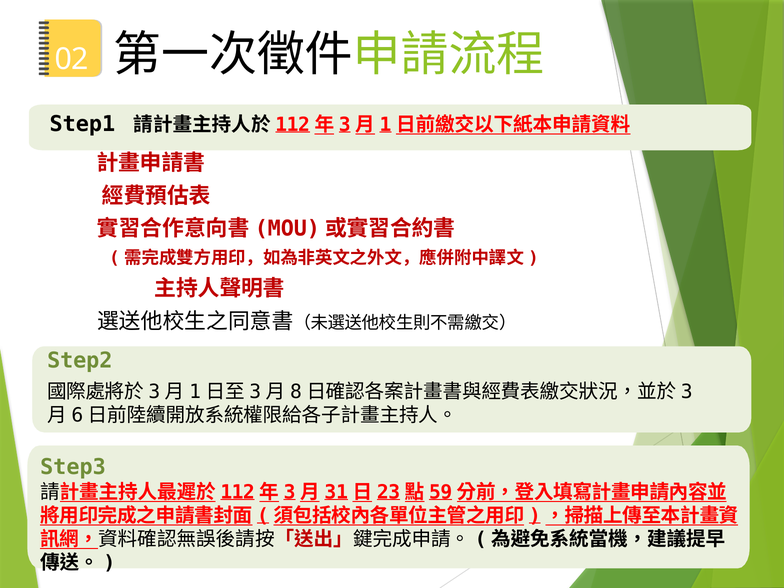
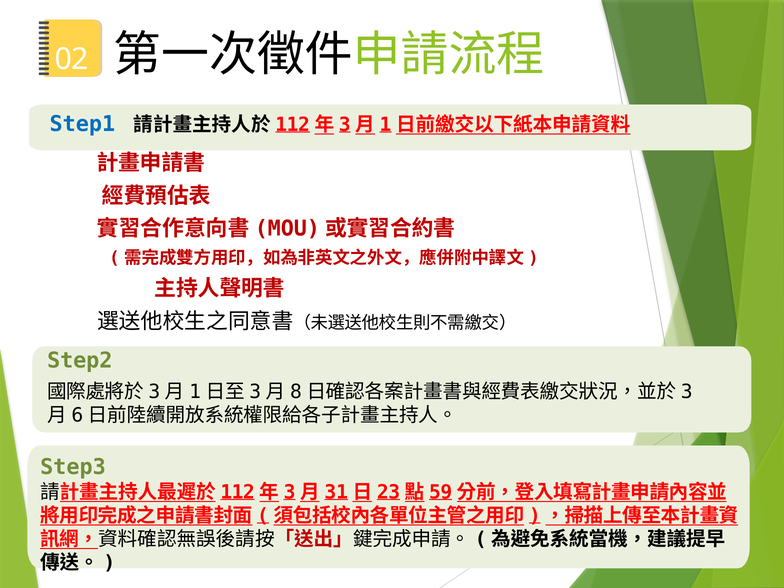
Step1 colour: black -> blue (82, 124)
